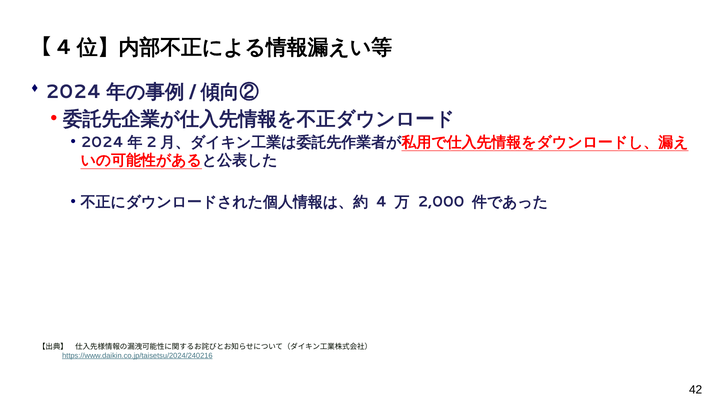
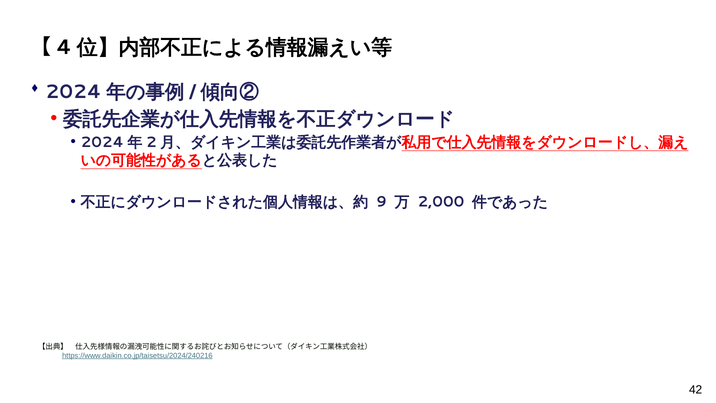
4: 4 -> 9 (382, 202)
